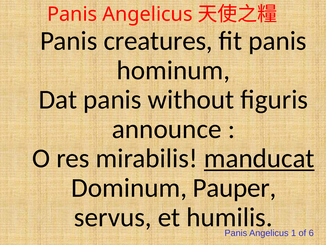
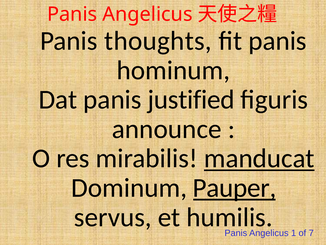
creatures: creatures -> thoughts (158, 41)
without: without -> justified (191, 99)
Pauper underline: none -> present (235, 188)
6: 6 -> 7 (311, 233)
